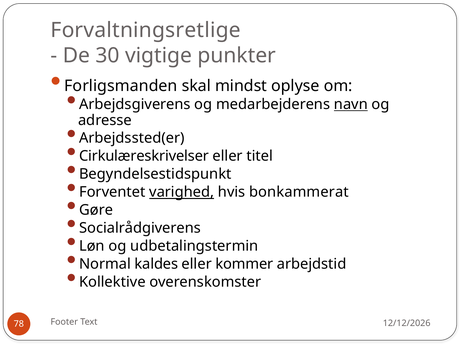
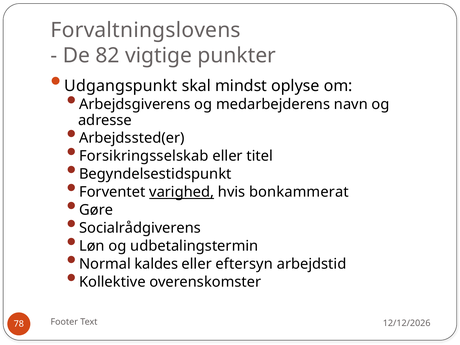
Forvaltningsretlige: Forvaltningsretlige -> Forvaltningslovens (146, 30)
30: 30 -> 82 (108, 56)
Forligsmanden: Forligsmanden -> Udgangspunkt (121, 86)
navn underline: present -> none (351, 104)
Cirkulæreskrivelser: Cirkulæreskrivelser -> Forsikringsselskab (144, 156)
kommer: kommer -> eftersyn (244, 264)
